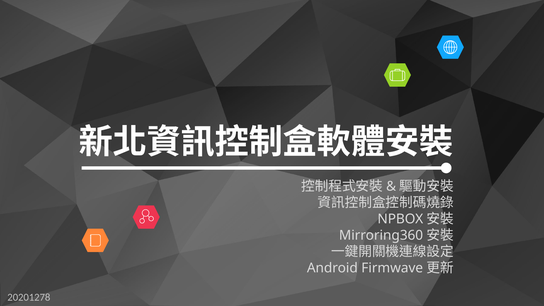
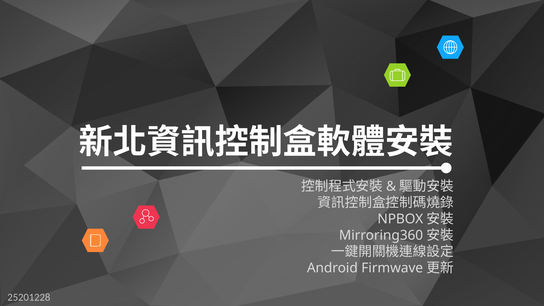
20201278: 20201278 -> 25201228 (29, 297)
